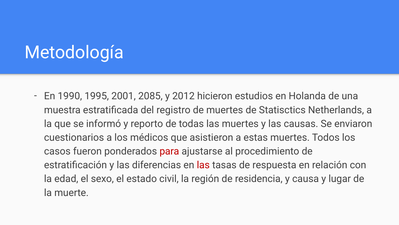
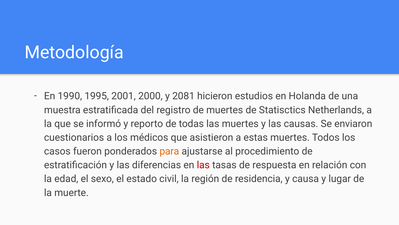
2085: 2085 -> 2000 (150, 96)
2012: 2012 -> 2081 (183, 96)
para colour: red -> orange (169, 151)
